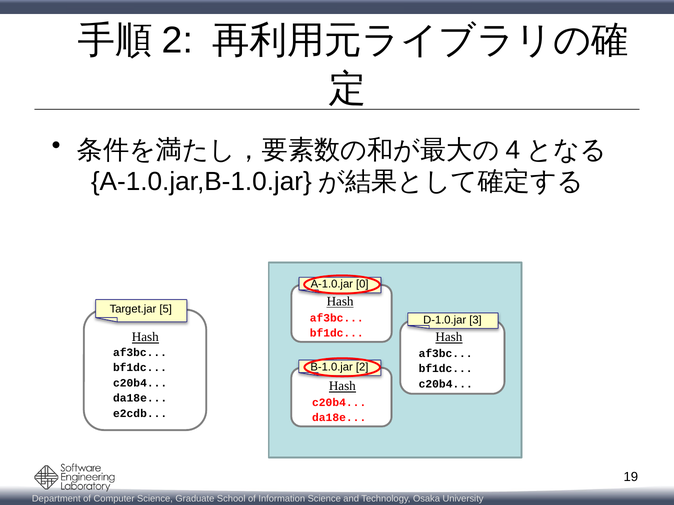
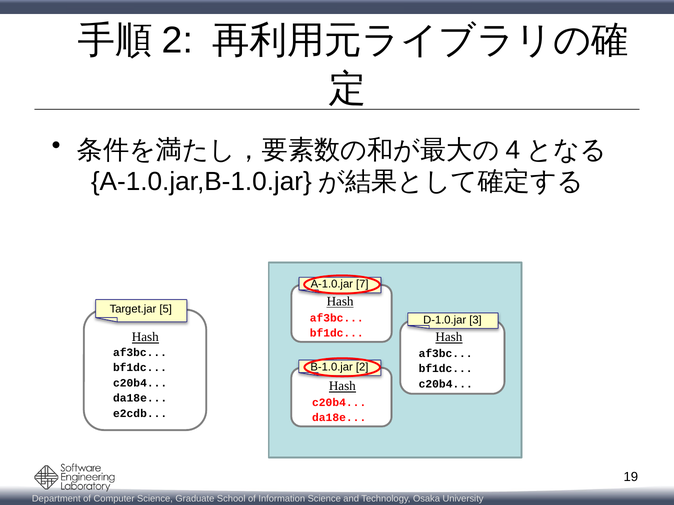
0: 0 -> 7 (362, 285)
